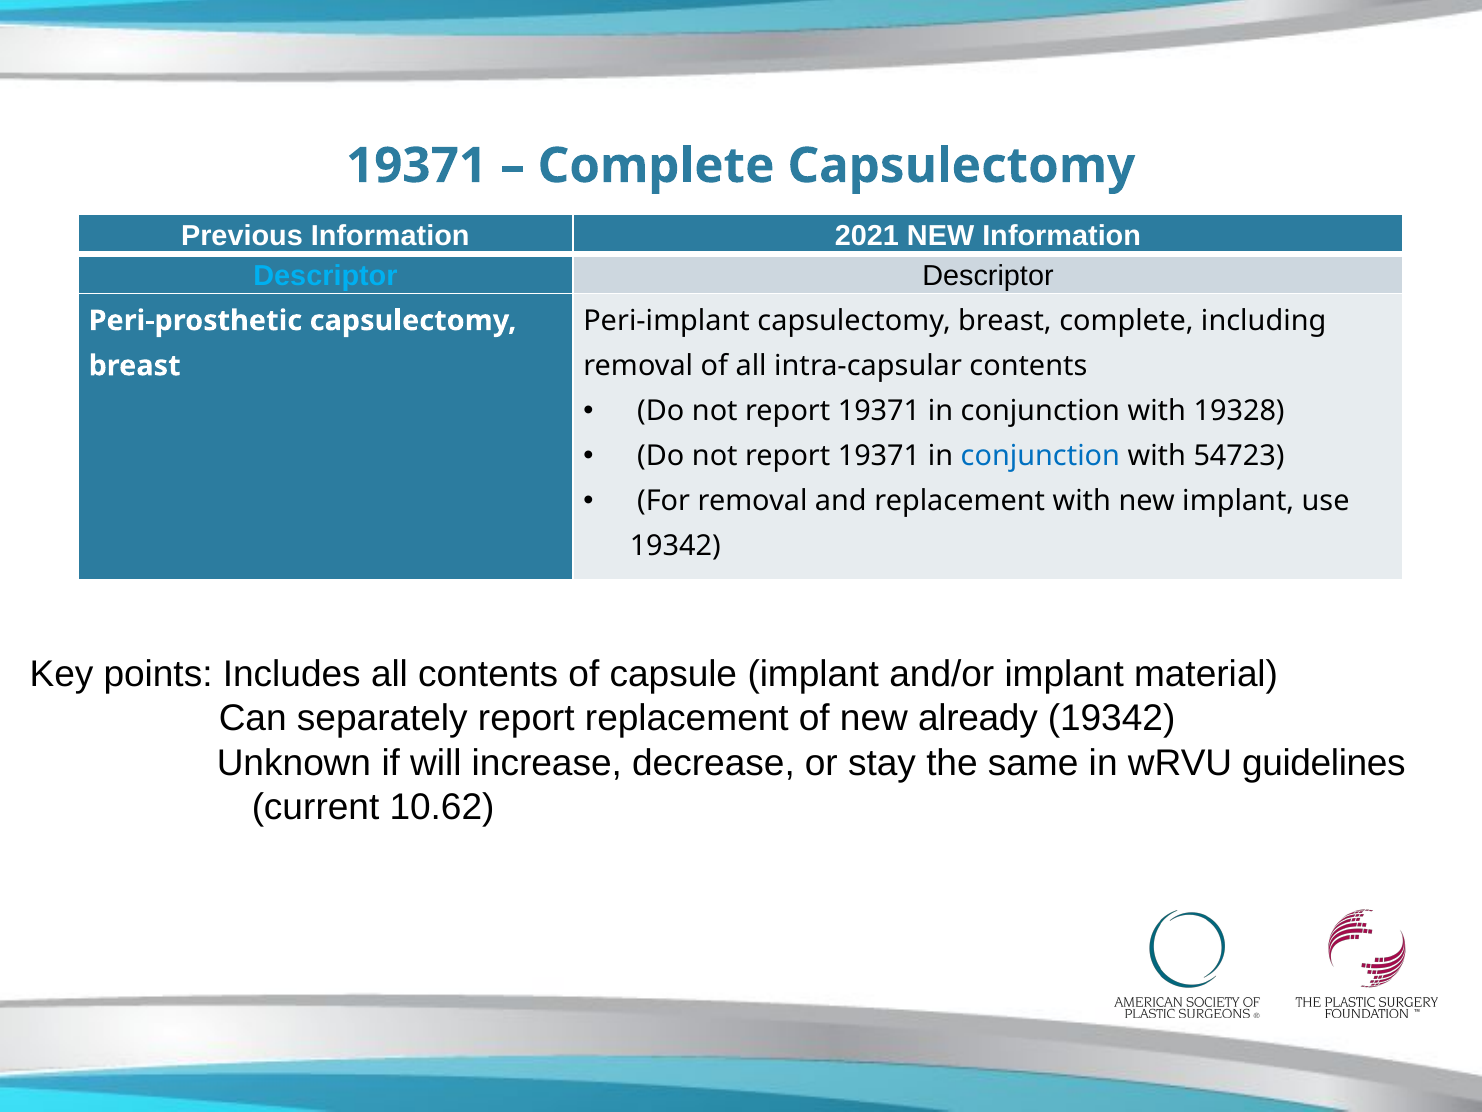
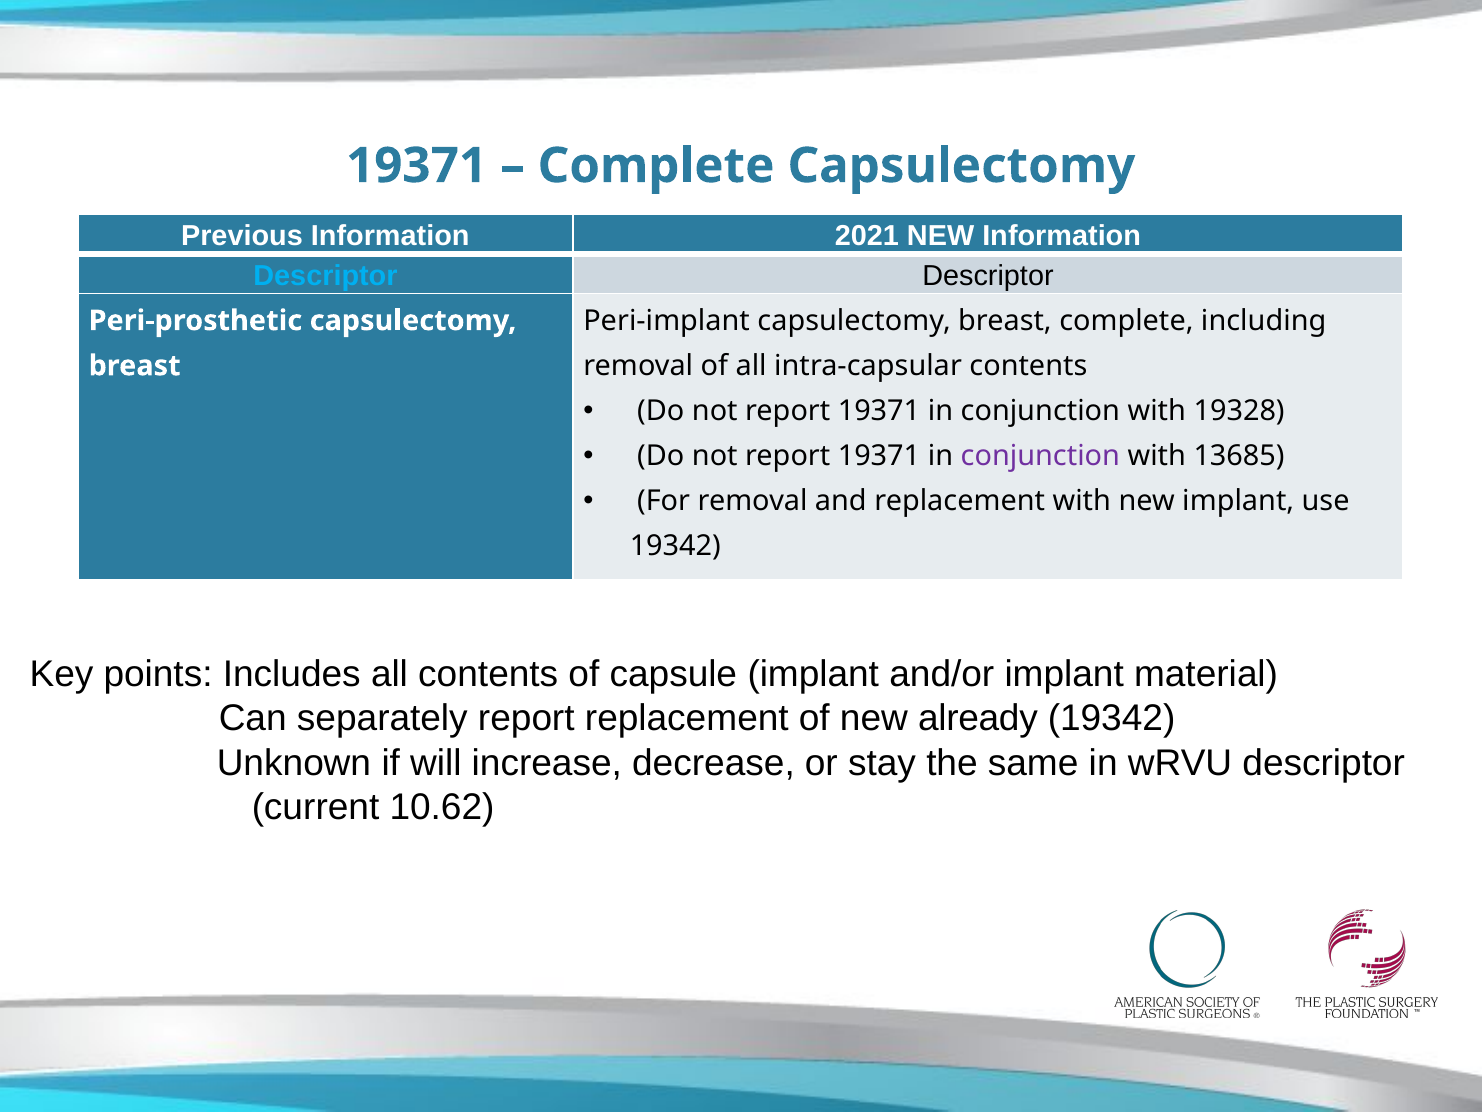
conjunction colour: blue -> purple (1040, 456)
54723: 54723 -> 13685 (1239, 456)
wRVU guidelines: guidelines -> descriptor (1324, 763)
